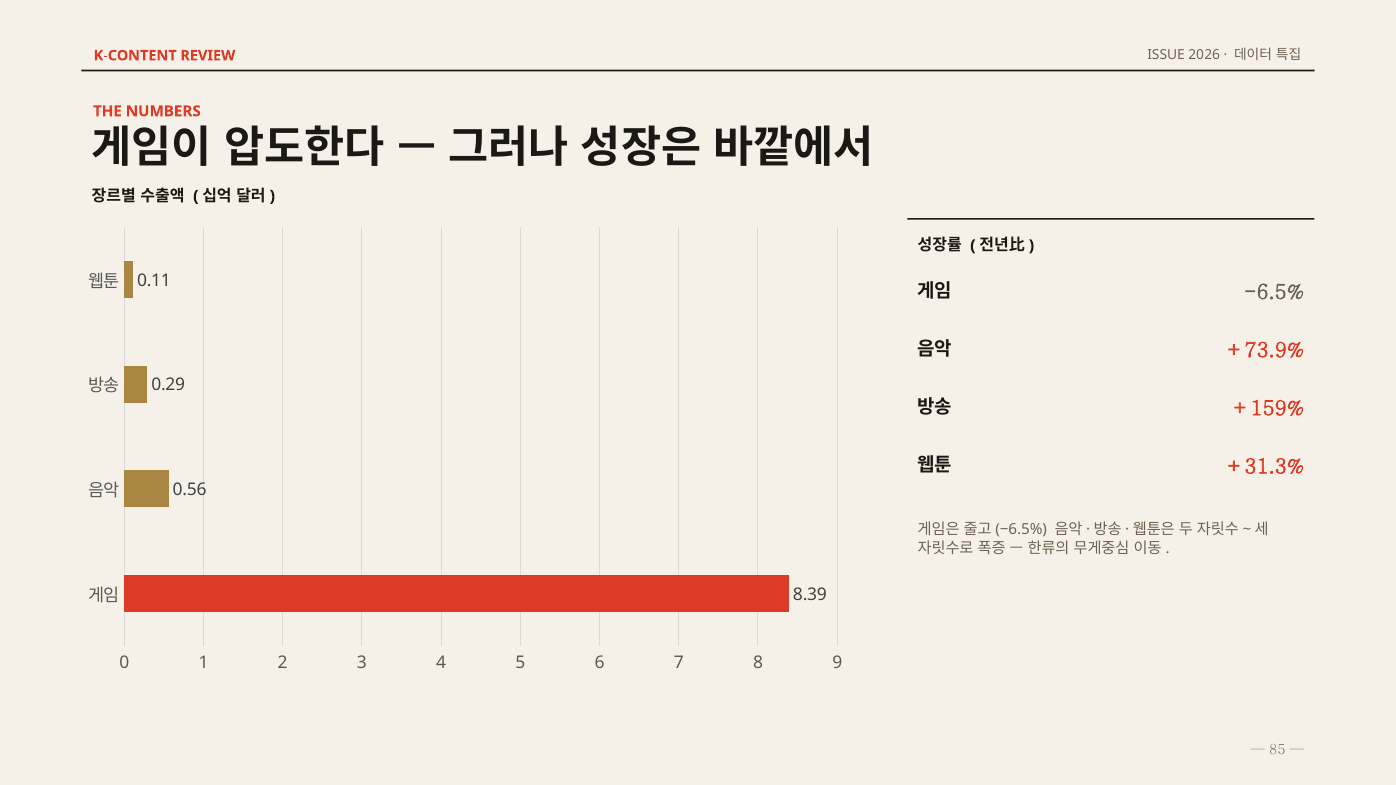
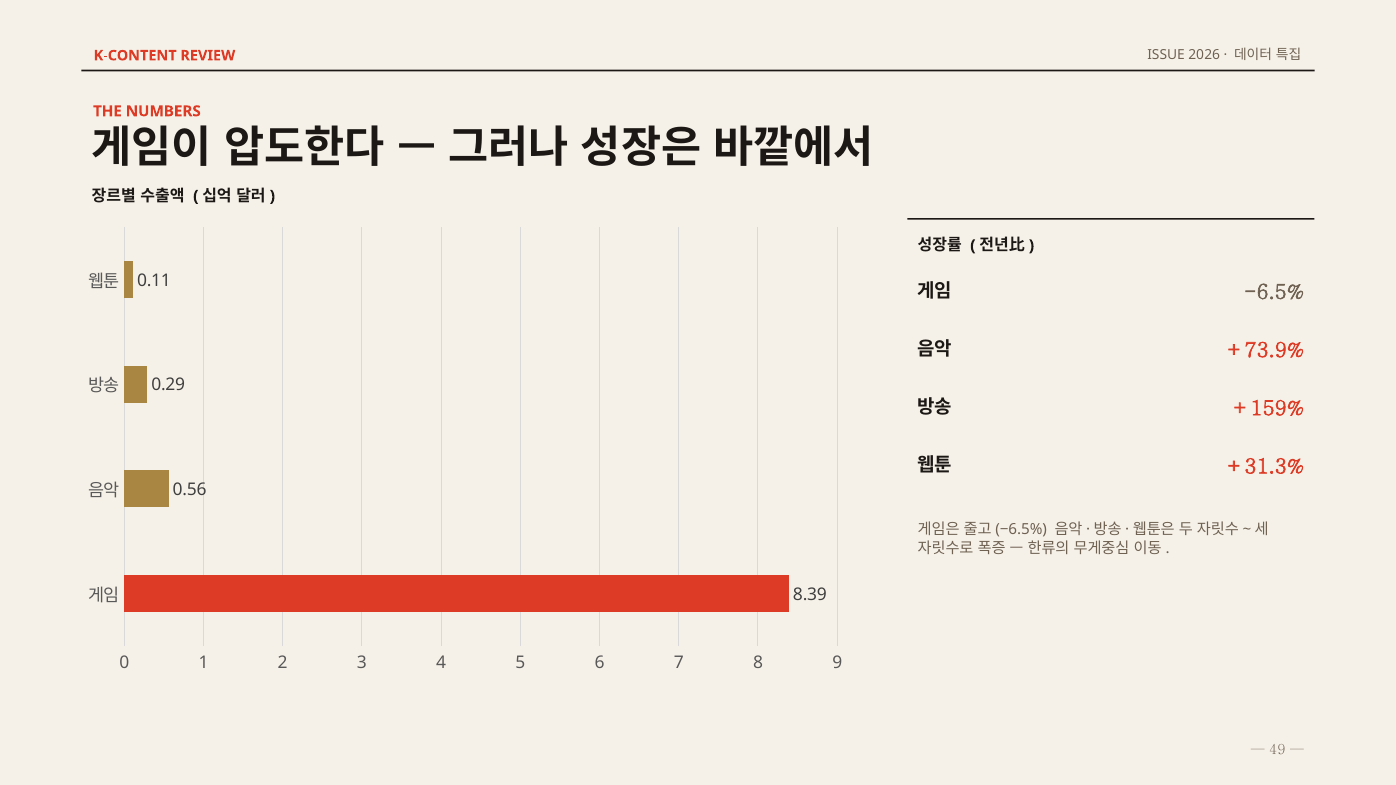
85: 85 -> 49 (1277, 750)
